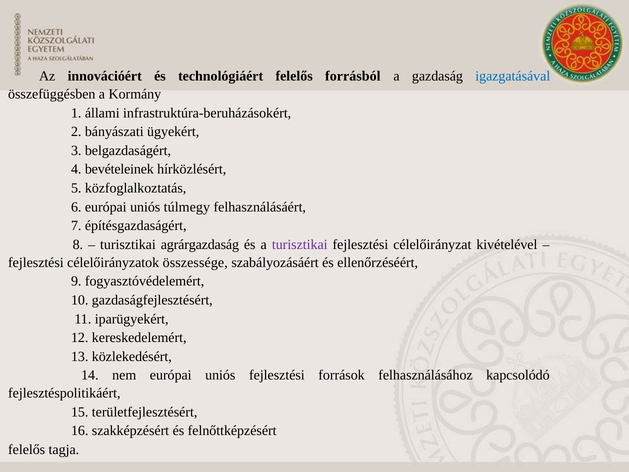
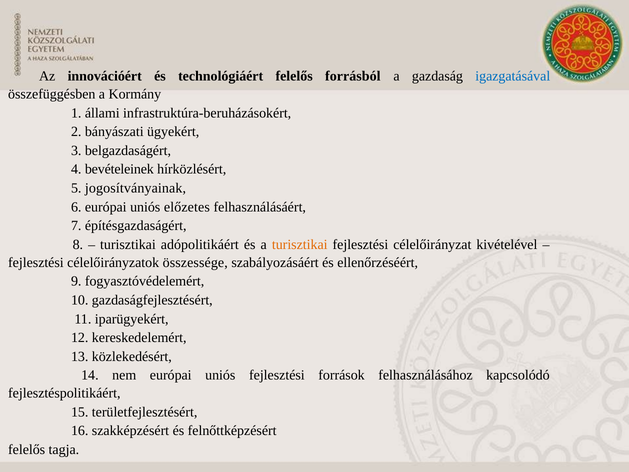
közfoglalkoztatás: közfoglalkoztatás -> jogosítványainak (136, 188)
túlmegy: túlmegy -> előzetes (187, 207)
agrárgazdaság: agrárgazdaság -> adópolitikáért (200, 244)
turisztikai colour: purple -> orange (300, 244)
